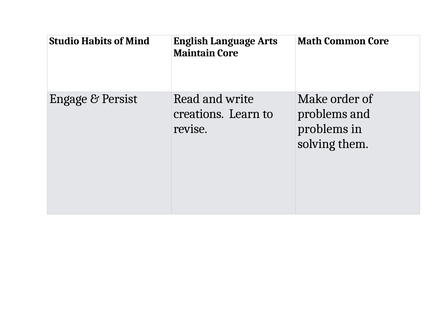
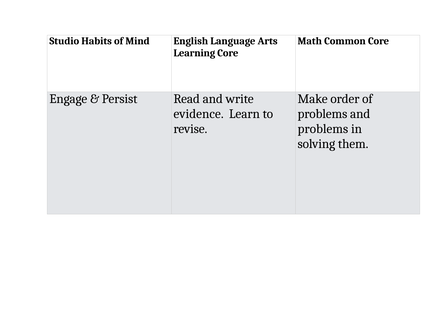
Maintain: Maintain -> Learning (194, 53)
creations: creations -> evidence (199, 114)
